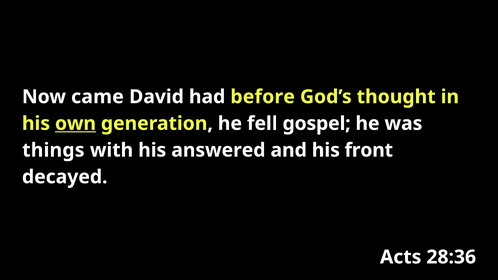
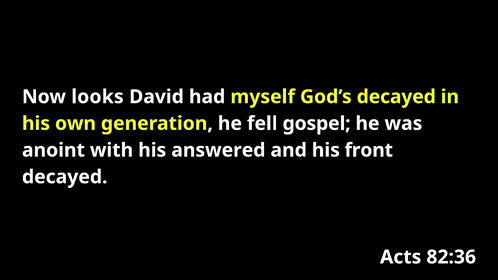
came: came -> looks (97, 97)
before: before -> myself (263, 97)
God’s thought: thought -> decayed (396, 97)
own underline: present -> none (75, 124)
things: things -> anoint (53, 150)
28:36: 28:36 -> 82:36 (451, 257)
